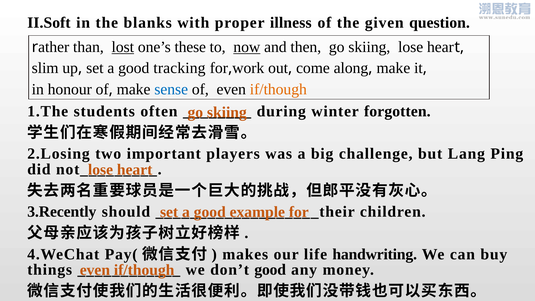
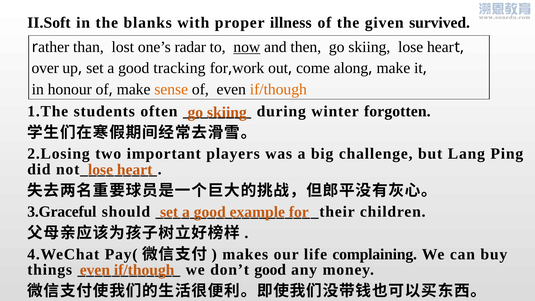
question: question -> survived (440, 23)
lost underline: present -> none (123, 47)
these: these -> radar (190, 47)
slim: slim -> over (45, 68)
sense colour: blue -> orange (171, 89)
3.Recently: 3.Recently -> 3.Graceful (62, 212)
handwriting: handwriting -> complaining (375, 254)
